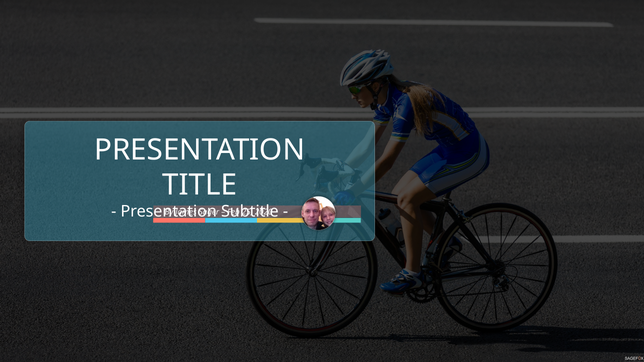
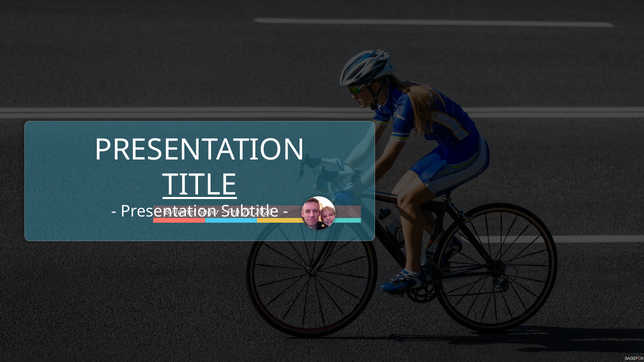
TITLE underline: none -> present (200, 185)
